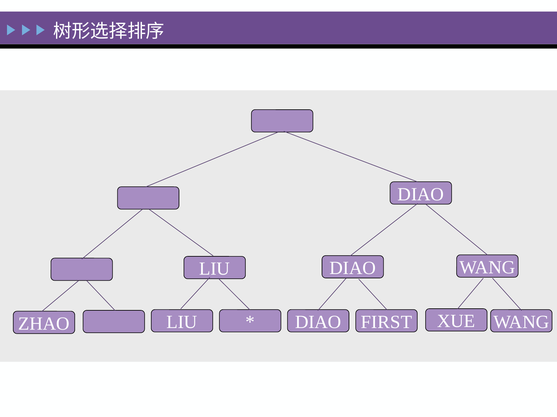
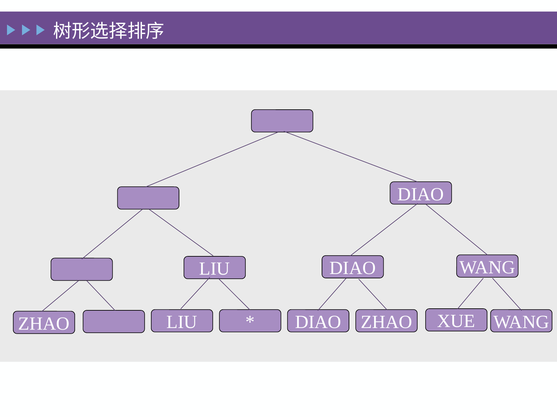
DIAO FIRST: FIRST -> ZHAO (386, 323)
